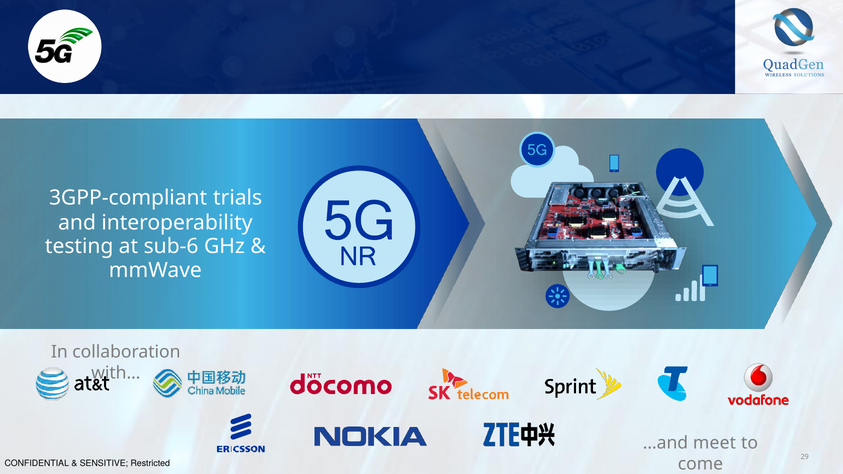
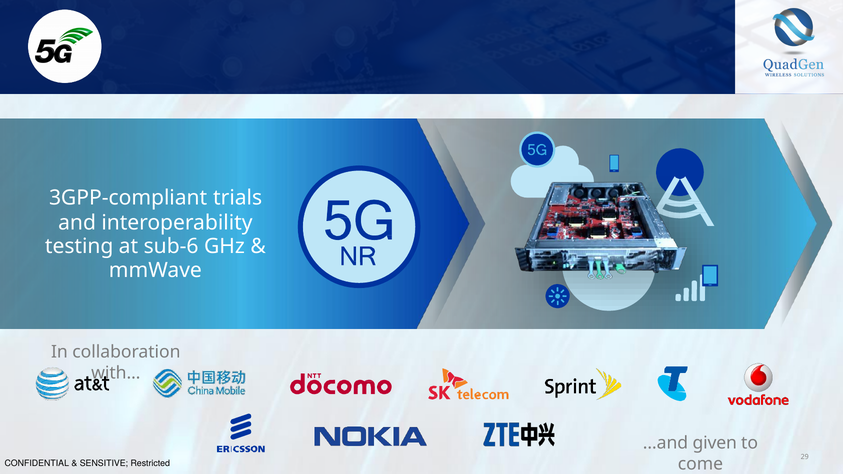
meet: meet -> given (715, 443)
